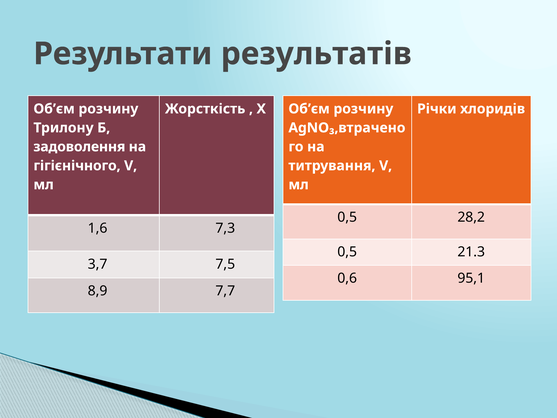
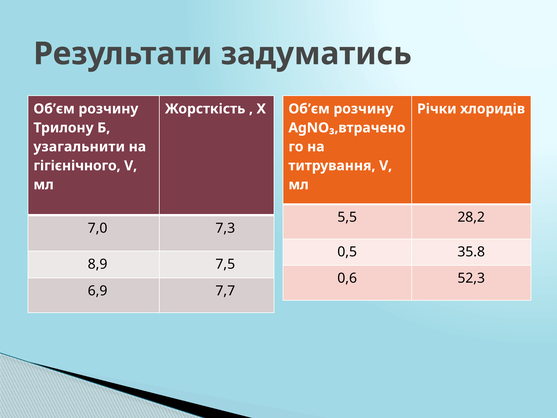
результатів: результатів -> задуматись (316, 54)
задоволення: задоволення -> узагальнити (79, 147)
0,5: 0,5 -> 5,5 (347, 217)
1,6: 1,6 -> 7,0 (98, 228)
21.3: 21.3 -> 35.8 (471, 252)
3,7: 3,7 -> 8,9 (98, 264)
95,1: 95,1 -> 52,3 (471, 278)
8,9: 8,9 -> 6,9 (98, 291)
